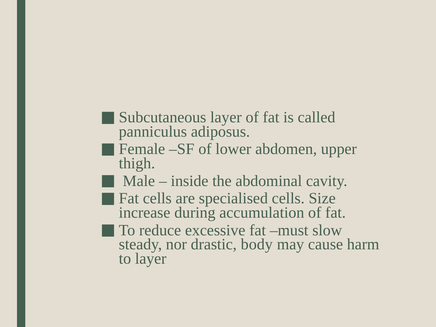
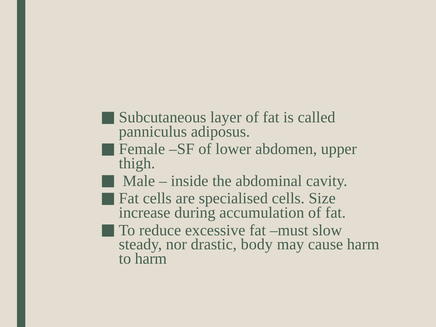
to layer: layer -> harm (151, 259)
